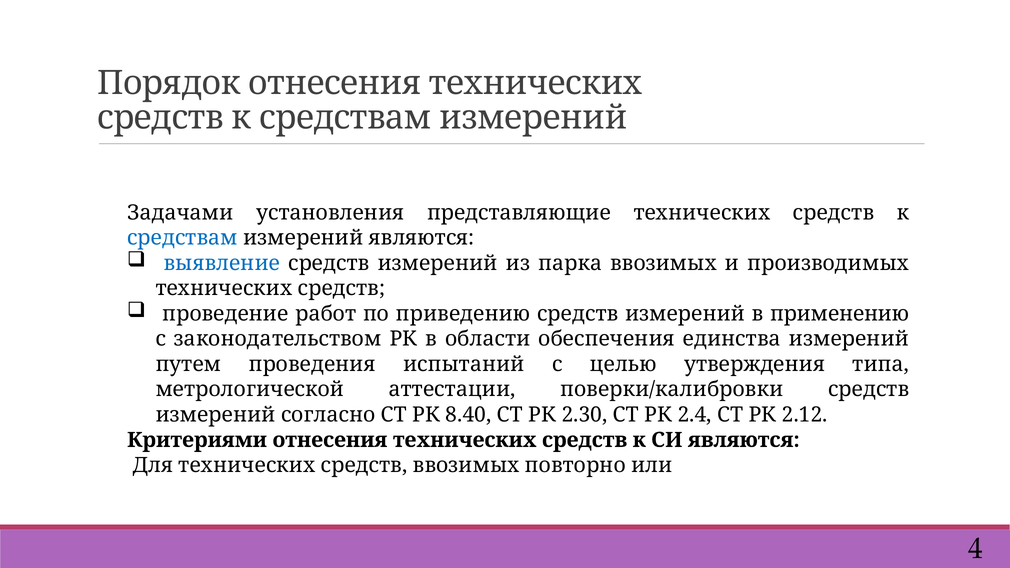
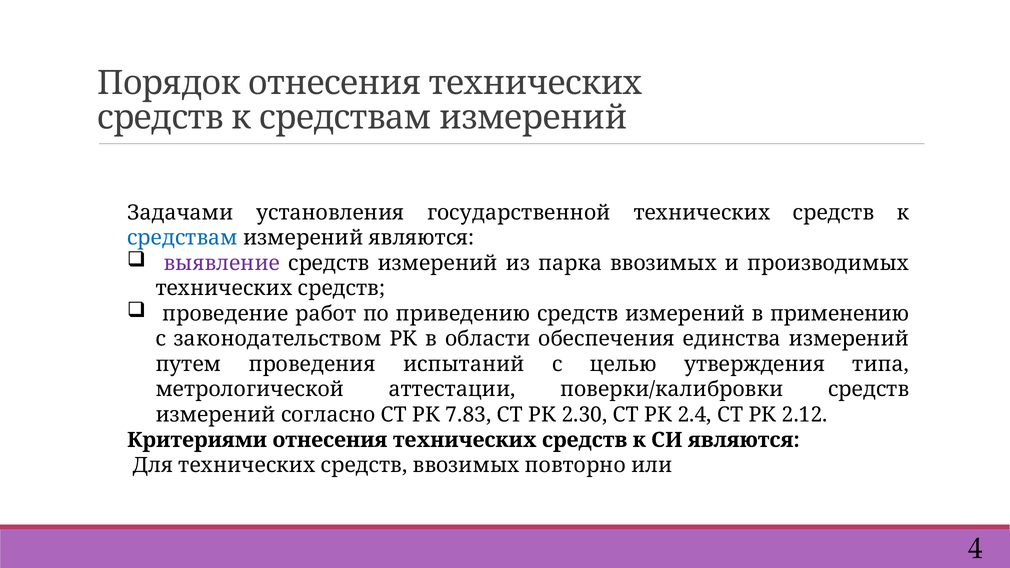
представляющие: представляющие -> государственной (519, 213)
выявление colour: blue -> purple (222, 263)
8.40: 8.40 -> 7.83 (468, 415)
